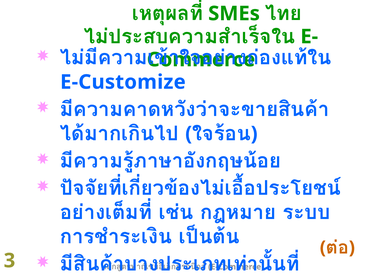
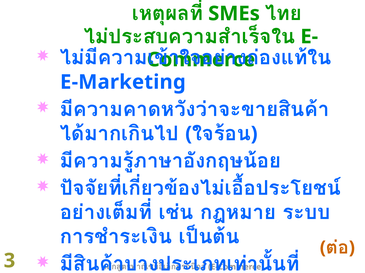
E-Customize: E-Customize -> E-Marketing (123, 82)
